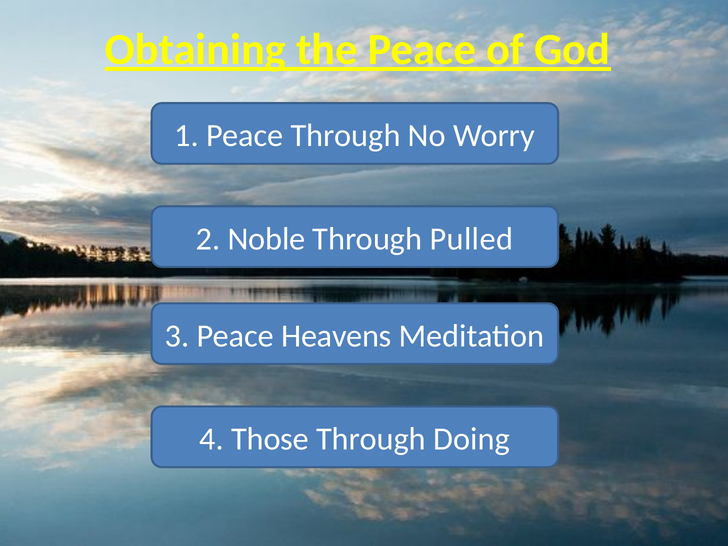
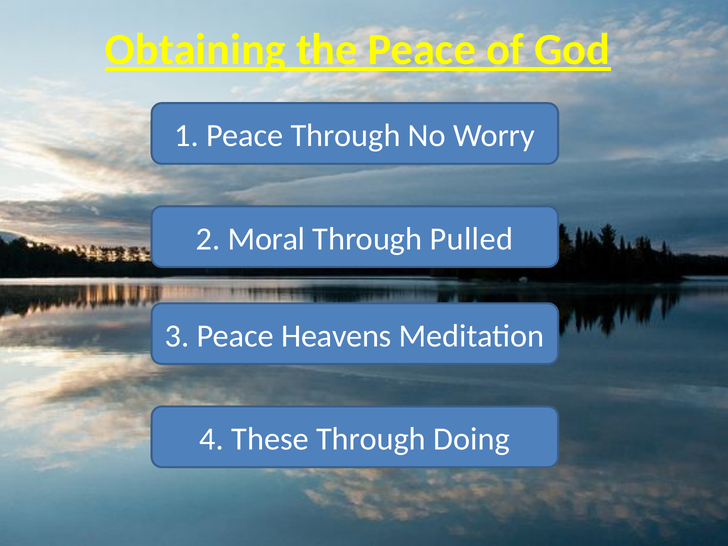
Noble: Noble -> Moral (267, 239)
Those: Those -> These (270, 439)
